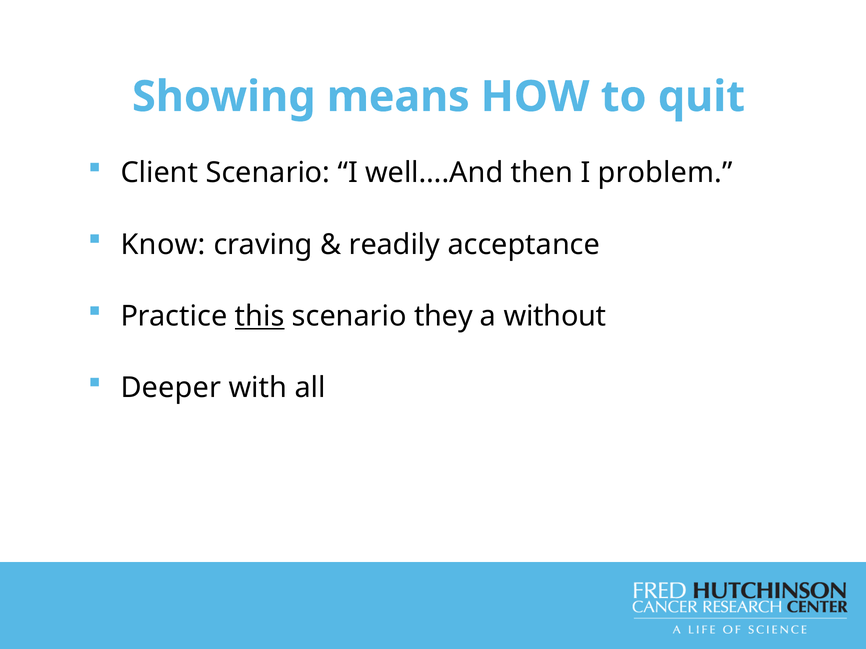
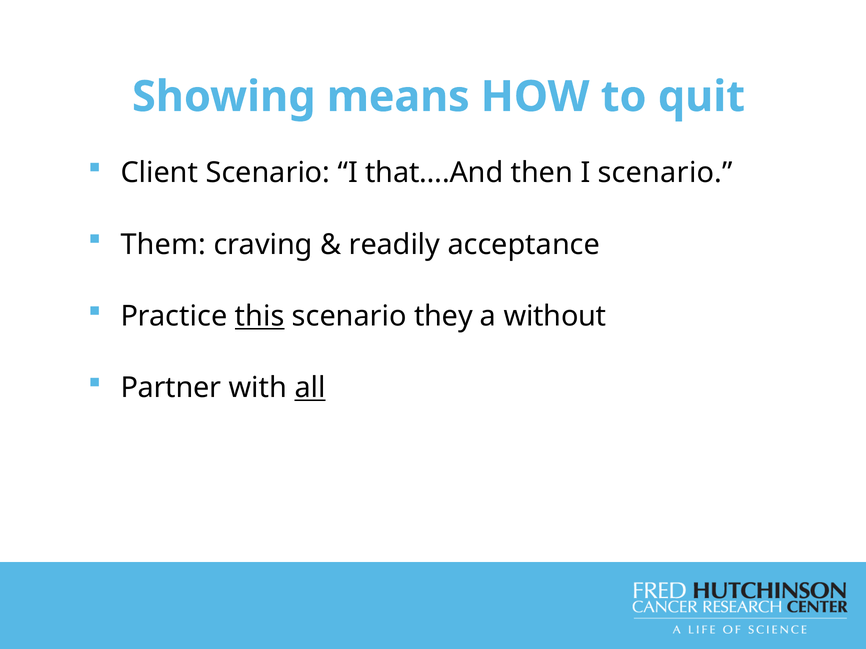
well….And: well….And -> that….And (434, 173)
I problem: problem -> scenario (665, 173)
Know: Know -> Them (163, 245)
Deeper: Deeper -> Partner (171, 388)
all underline: none -> present (310, 388)
